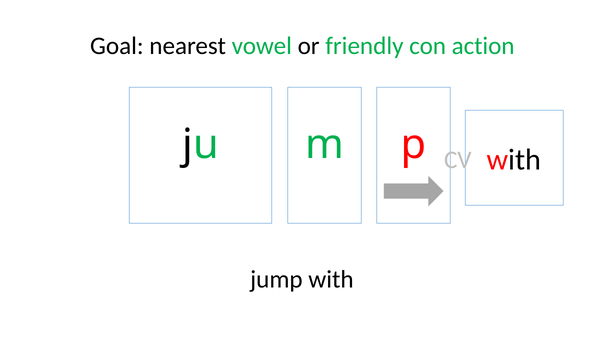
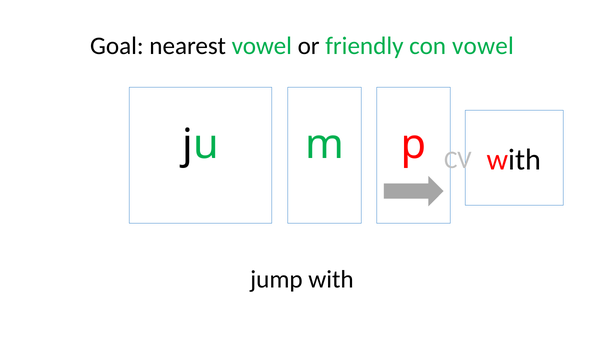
con action: action -> vowel (483, 46)
